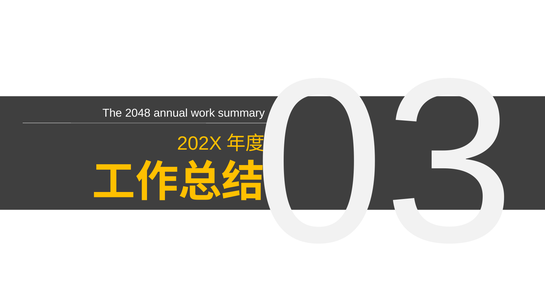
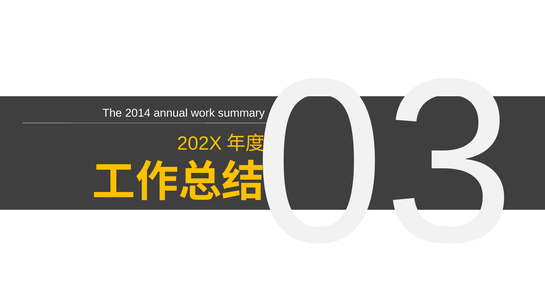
2048: 2048 -> 2014 (138, 113)
